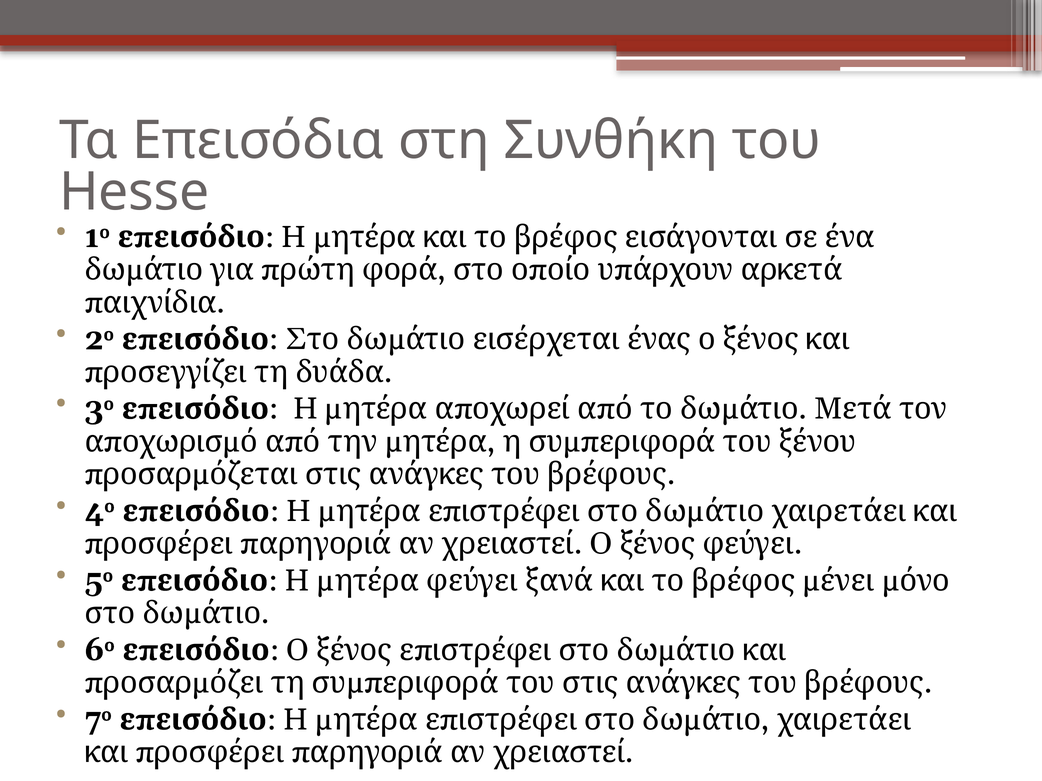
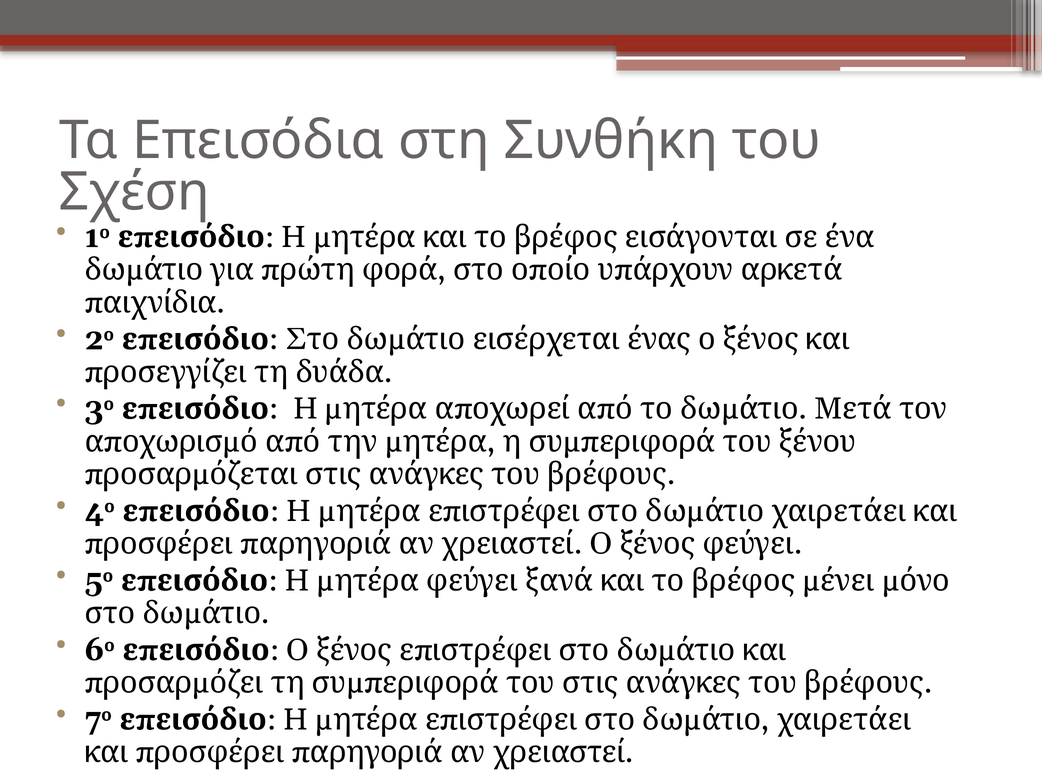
Hesse: Hesse -> Σχέση (134, 192)
